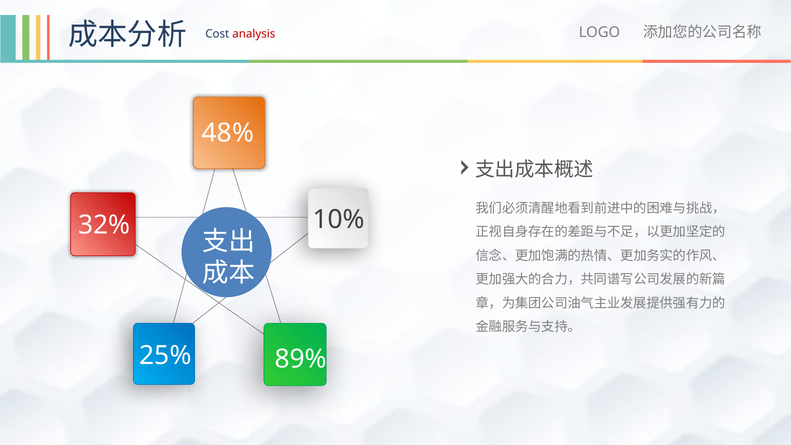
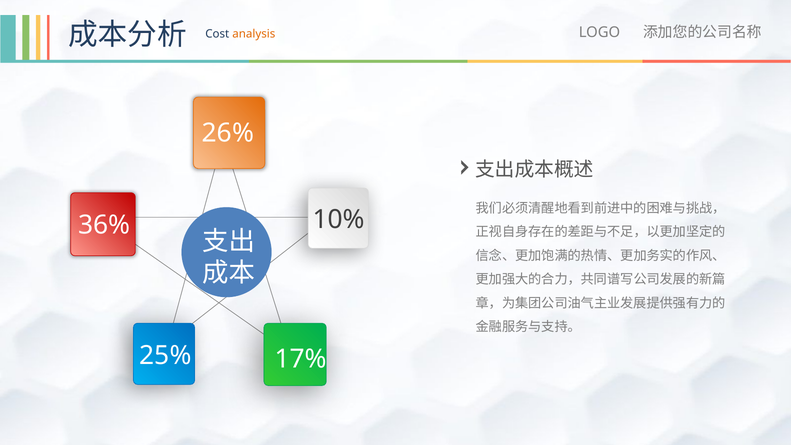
analysis colour: red -> orange (254, 34)
48%: 48% -> 26% (228, 133)
32%: 32% -> 36% (104, 225)
89%: 89% -> 17% (301, 359)
